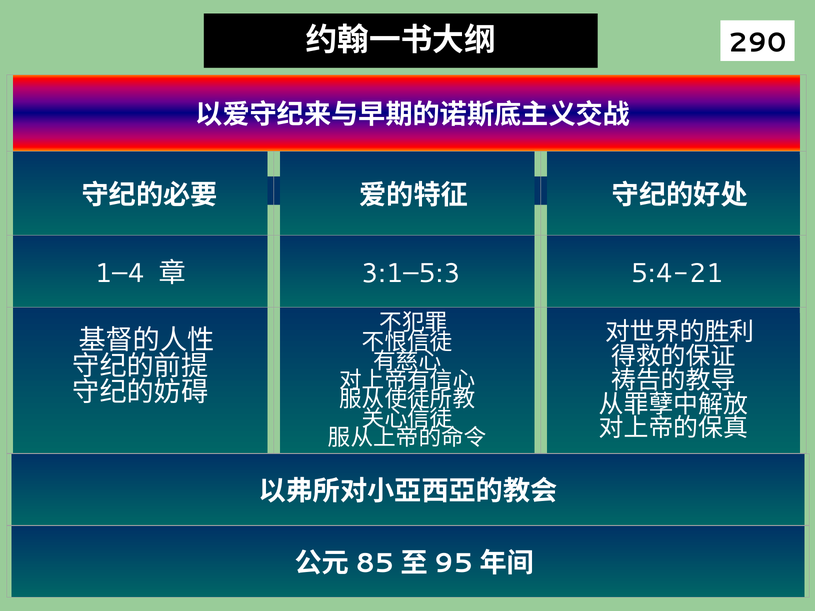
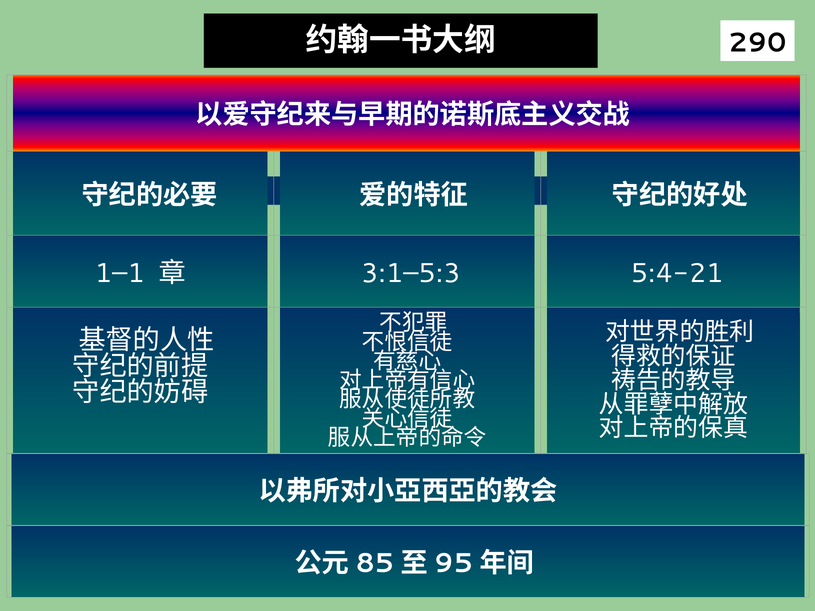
1–4: 1–4 -> 1–1 (120, 273)
